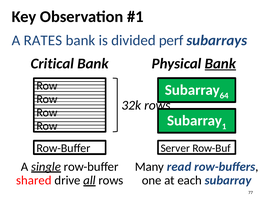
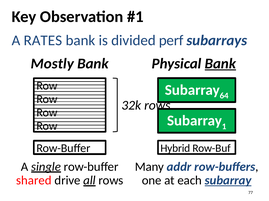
Critical: Critical -> Mostly (52, 64)
Server: Server -> Hybrid (175, 149)
read: read -> addr (179, 167)
subarray underline: none -> present (228, 181)
